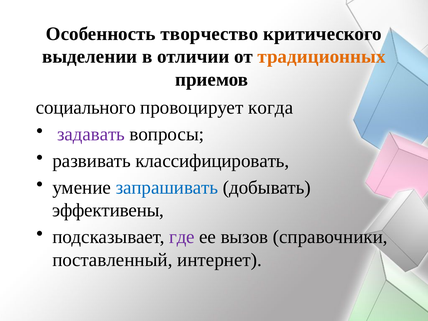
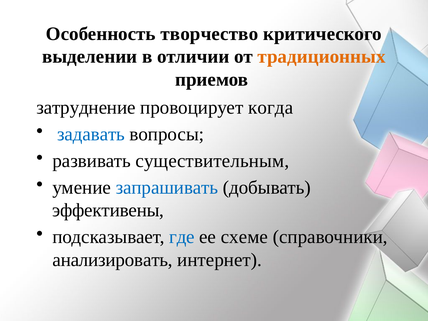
социального: социального -> затруднение (86, 108)
задавать colour: purple -> blue (91, 134)
классифицировать: классифицировать -> существительным (212, 161)
где colour: purple -> blue (182, 237)
вызов: вызов -> схеме (244, 237)
поставленный: поставленный -> анализировать (113, 260)
